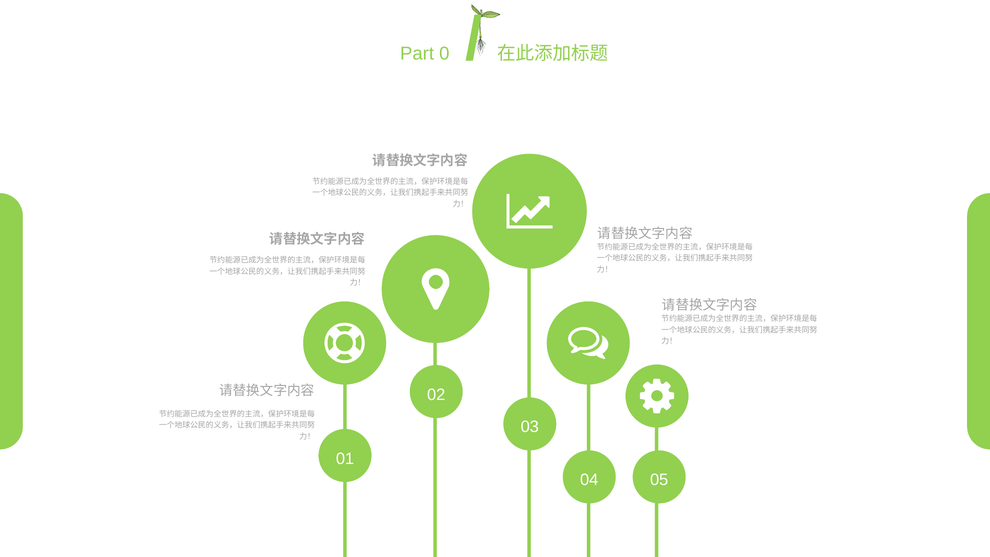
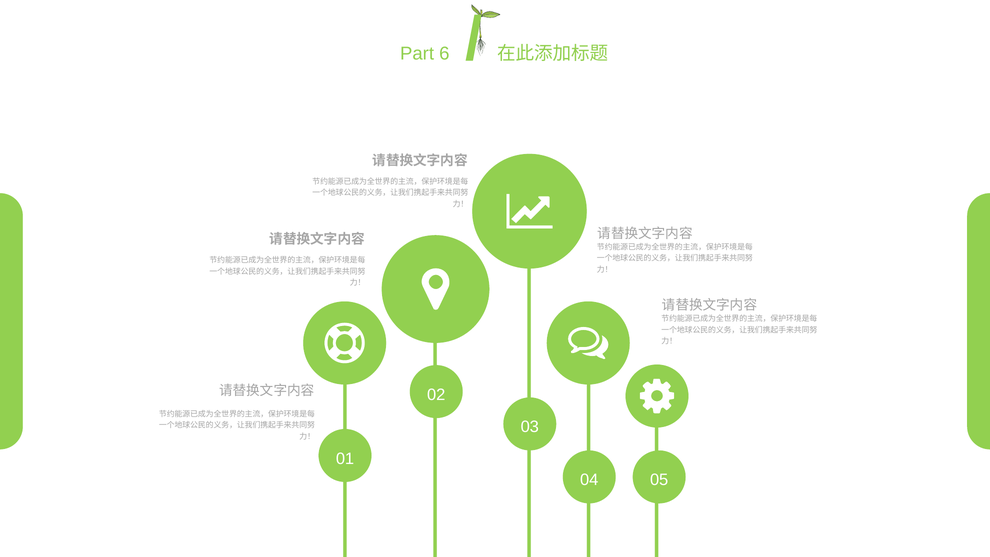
0: 0 -> 6 (444, 54)
